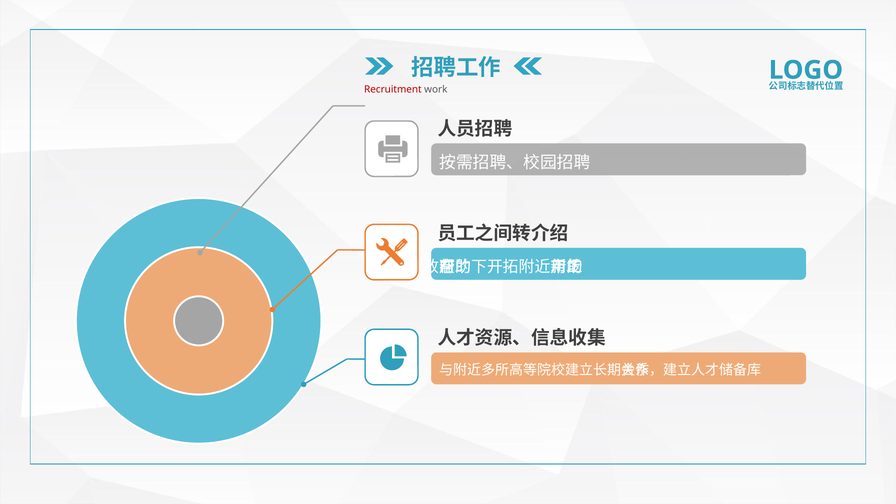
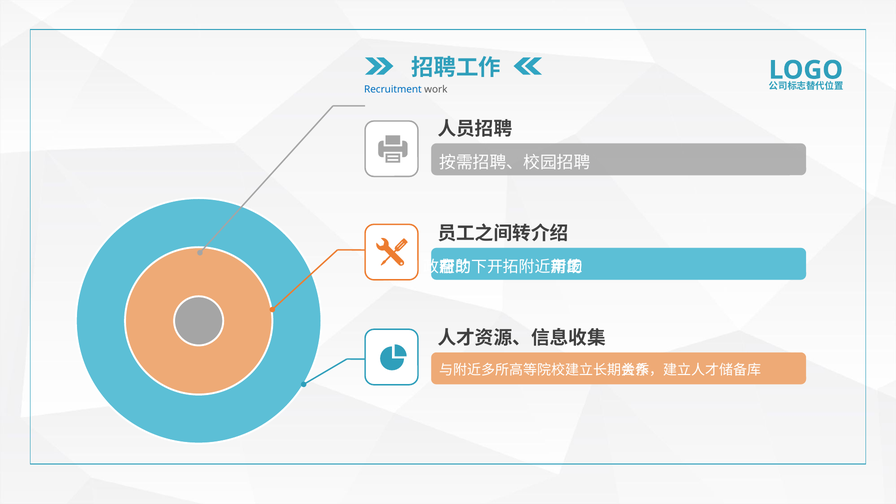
Recruitment colour: red -> blue (393, 90)
